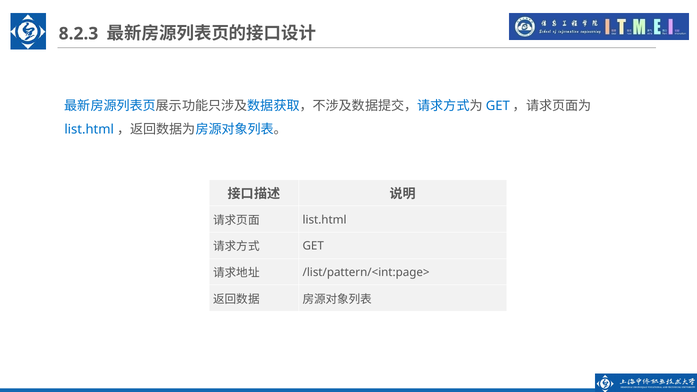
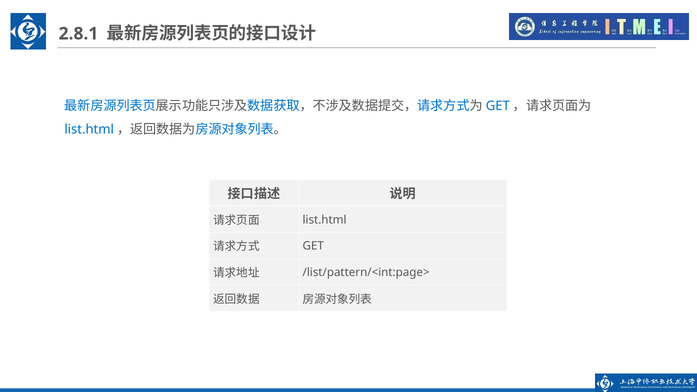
8.2.3: 8.2.3 -> 2.8.1 (78, 34)
